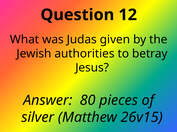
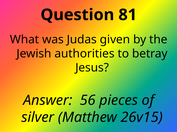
12: 12 -> 81 (128, 15)
80: 80 -> 56 (88, 101)
